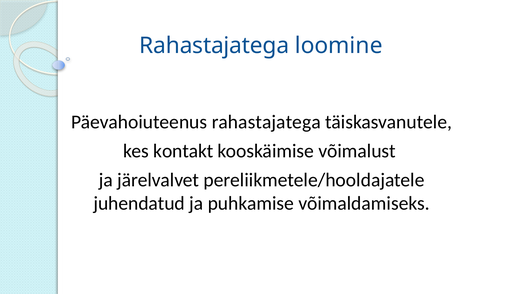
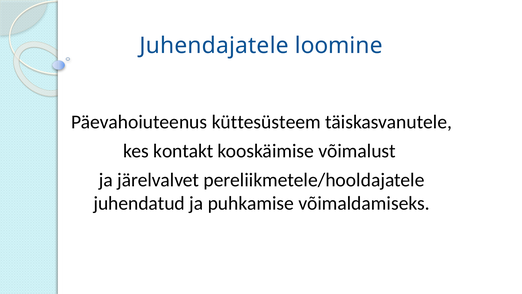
Rahastajatega: Rahastajatega -> Juhendajatele (214, 46)
Päevahoiuteenus rahastajatega: rahastajatega -> küttesüsteem (266, 122)
